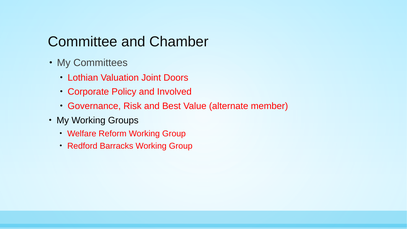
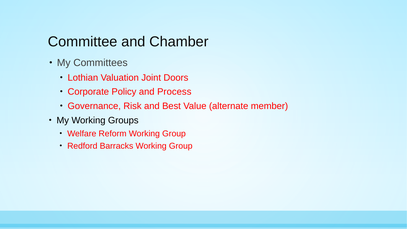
Involved: Involved -> Process (174, 92)
